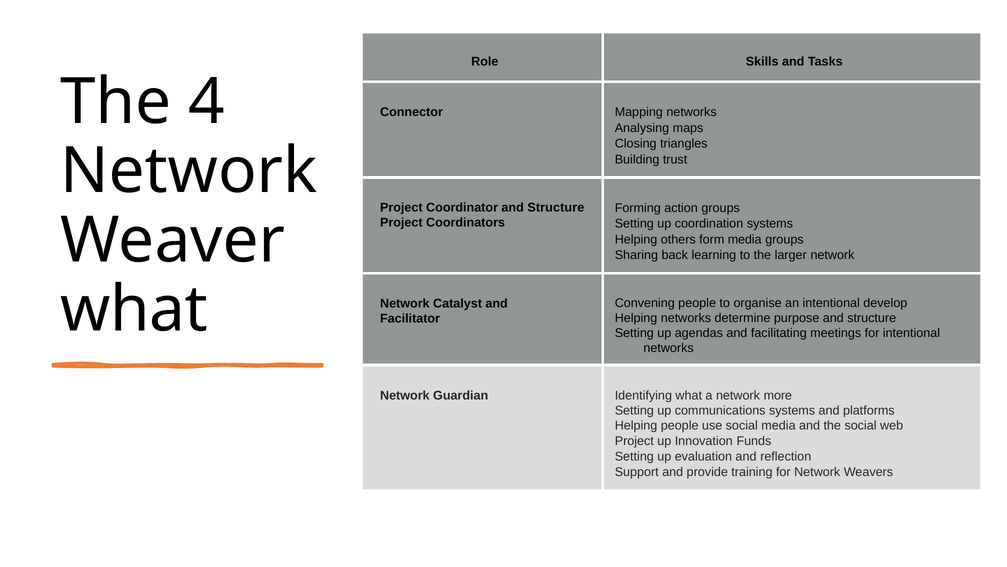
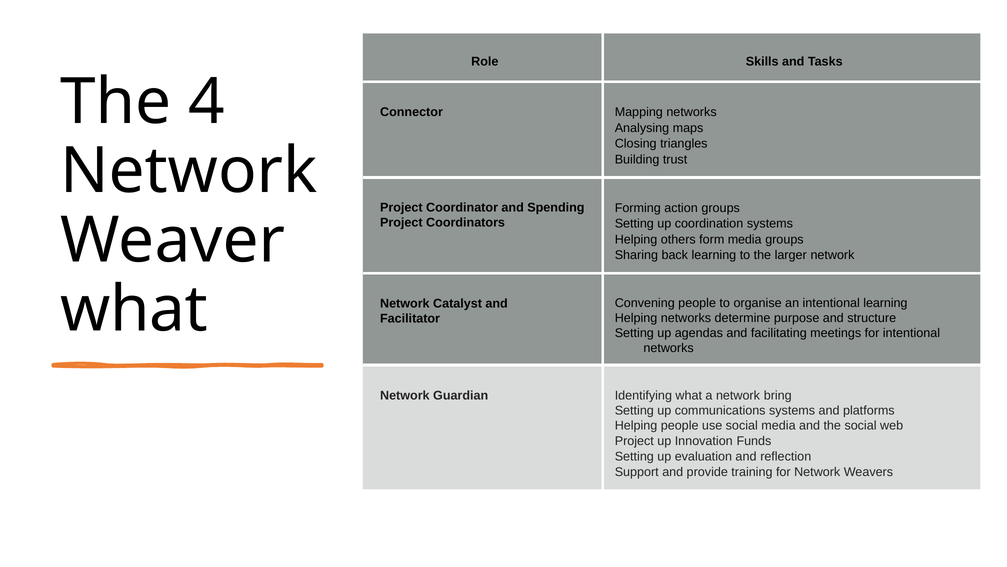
Coordinator and Structure: Structure -> Spending (556, 208)
intentional develop: develop -> learning (885, 303)
more: more -> bring (778, 395)
